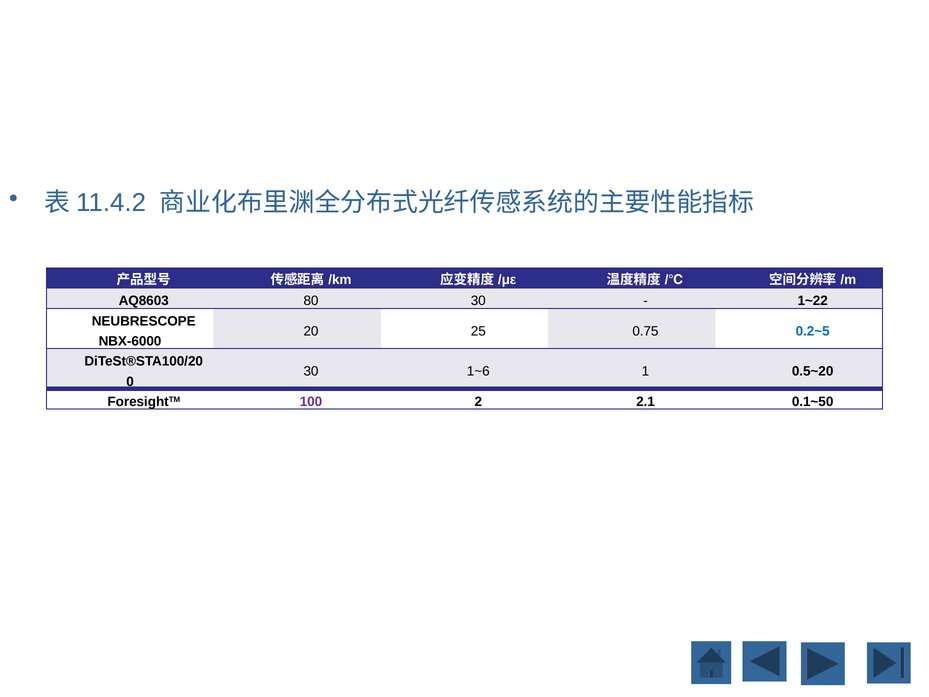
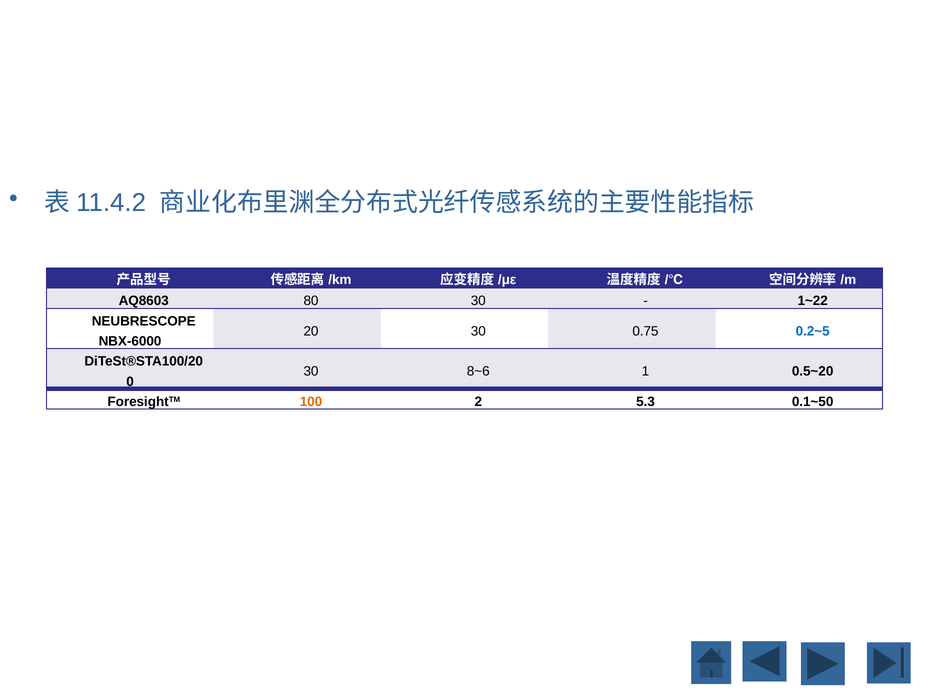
20 25: 25 -> 30 (478, 331)
1~6: 1~6 -> 8~6 (478, 371)
100 colour: purple -> orange (311, 402)
2.1: 2.1 -> 5.3 (645, 402)
